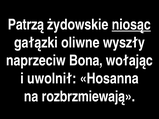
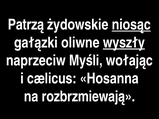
wyszły underline: none -> present (124, 43)
Bona: Bona -> Myśli (86, 61)
uwolnił: uwolnił -> cælicus (52, 79)
